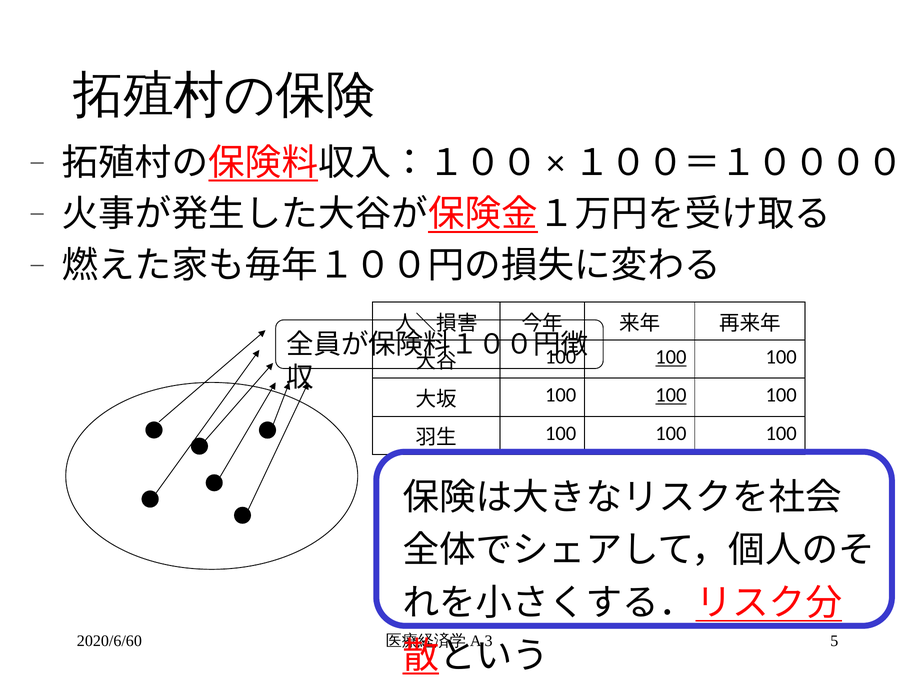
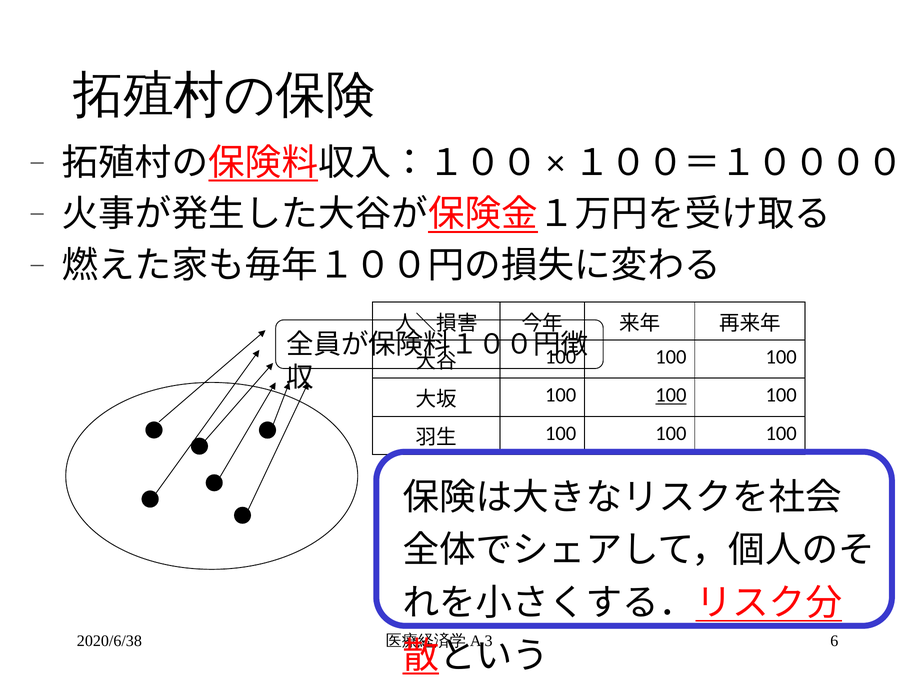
100 underline: present -> none (671, 357)
2020/6/60: 2020/6/60 -> 2020/6/38 (109, 640)
5: 5 -> 6 (834, 640)
